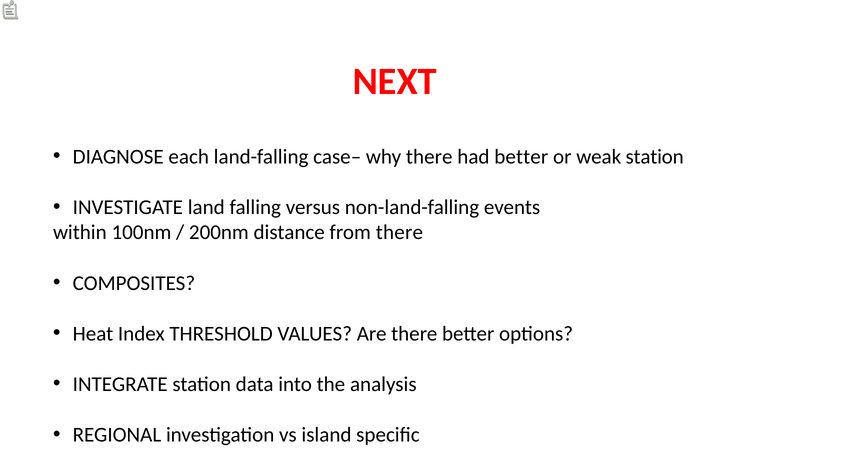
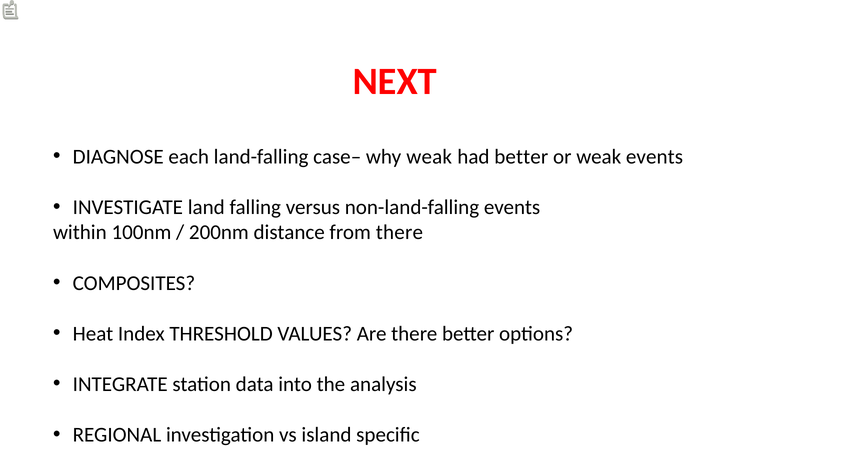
why there: there -> weak (429, 157)
weak station: station -> events (654, 157)
